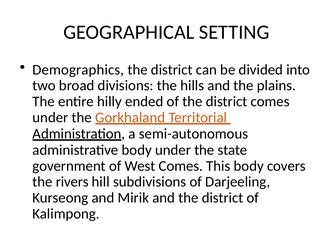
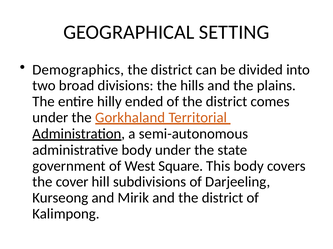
West Comes: Comes -> Square (181, 166)
rivers: rivers -> cover (72, 182)
